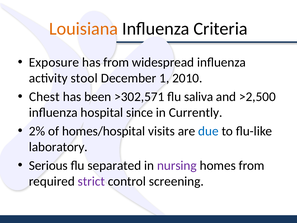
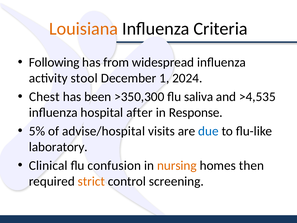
Exposure: Exposure -> Following (54, 62)
2010: 2010 -> 2024 (187, 78)
>302,571: >302,571 -> >350,300 (139, 97)
>2,500: >2,500 -> >4,535 (257, 97)
since: since -> after (140, 112)
Currently: Currently -> Response (196, 112)
2%: 2% -> 5% (37, 131)
homes/hospital: homes/hospital -> advise/hospital (104, 131)
Serious: Serious -> Clinical (48, 165)
separated: separated -> confusion (114, 165)
nursing colour: purple -> orange (177, 165)
homes from: from -> then (251, 165)
strict colour: purple -> orange (91, 181)
